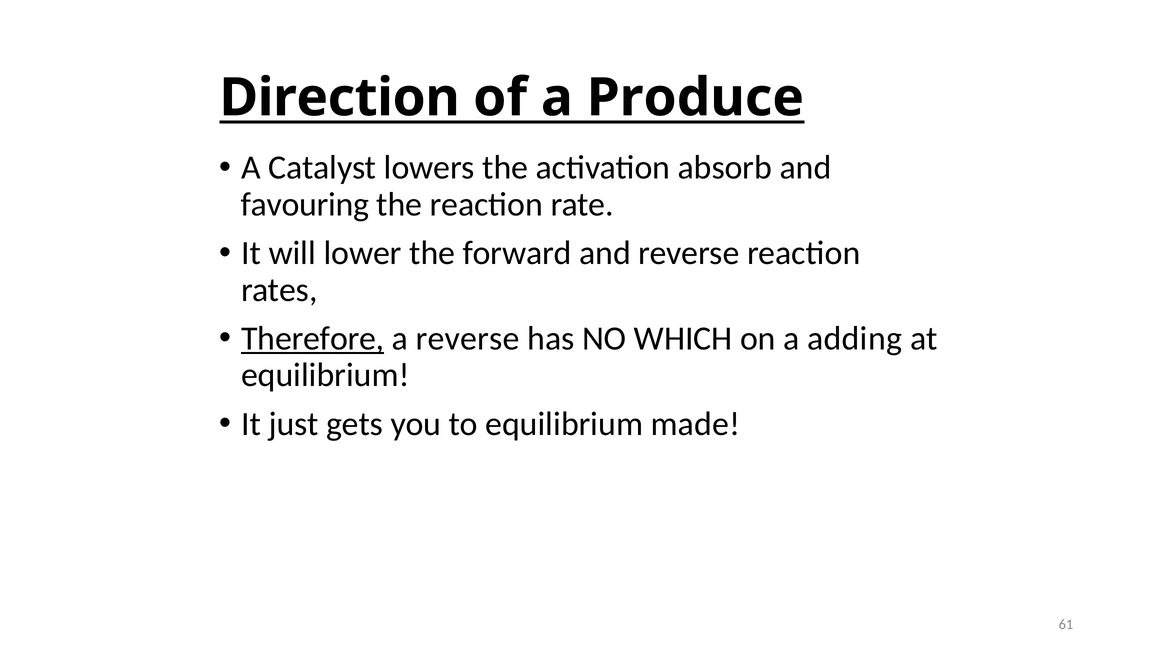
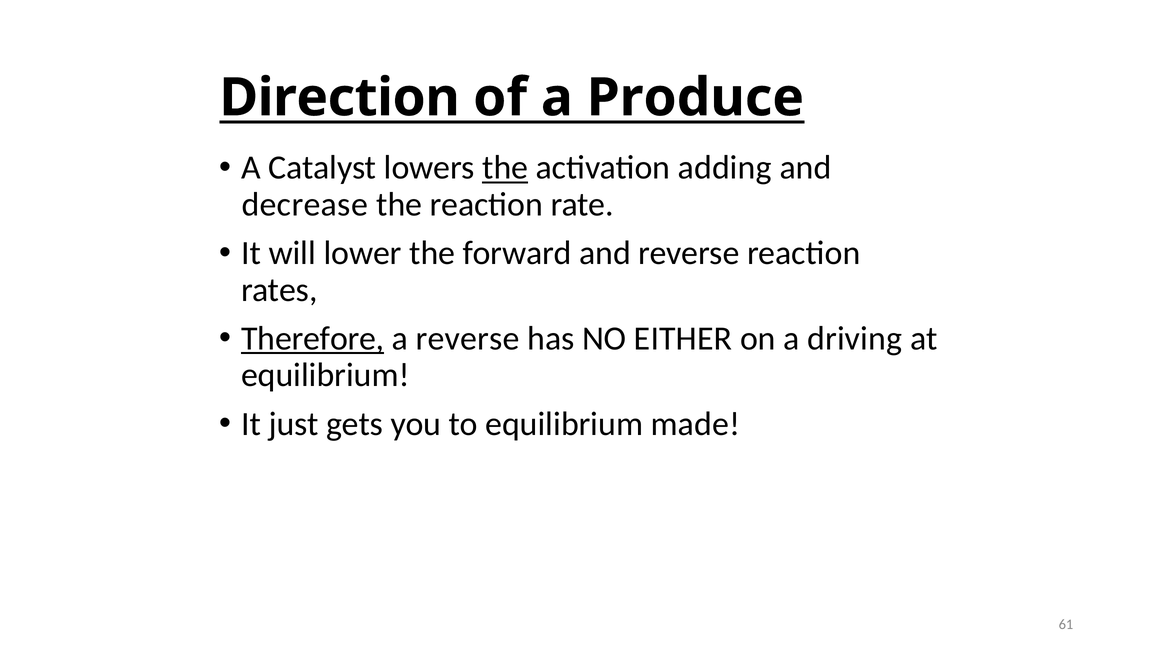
the underline: none -> present (505, 168)
absorb: absorb -> adding (725, 168)
favouring: favouring -> decrease (305, 204)
WHICH: WHICH -> EITHER (683, 338)
adding: adding -> driving (855, 338)
